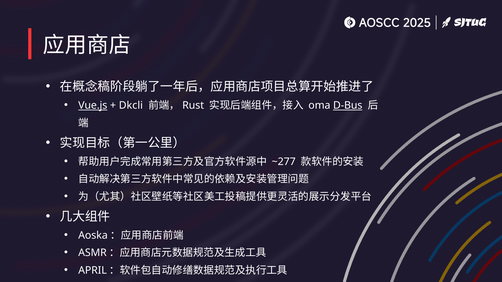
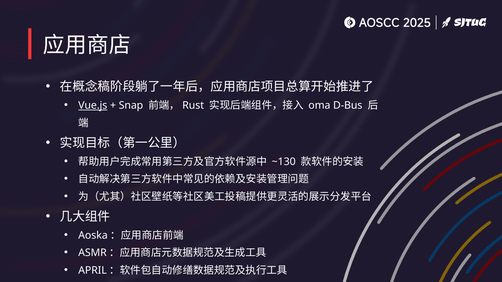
Dkcli: Dkcli -> Snap (131, 106)
D-Bus underline: present -> none (348, 106)
~277: ~277 -> ~130 (284, 162)
